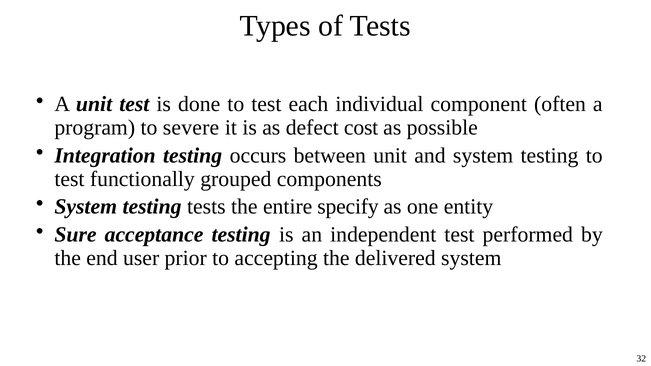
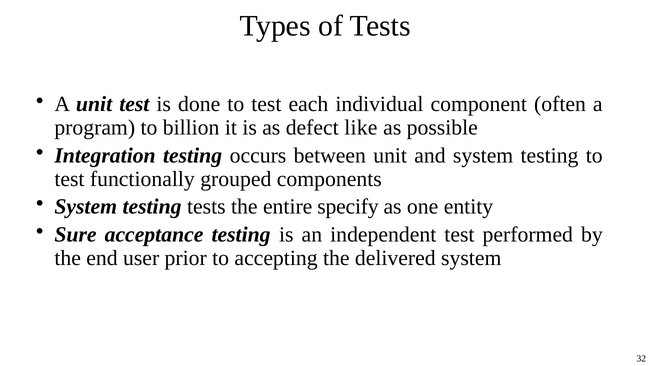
severe: severe -> billion (191, 128)
cost: cost -> like (361, 128)
